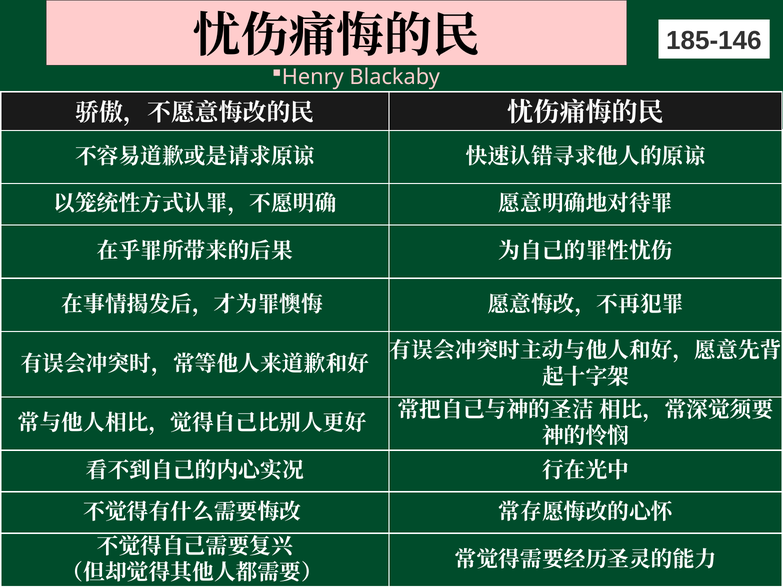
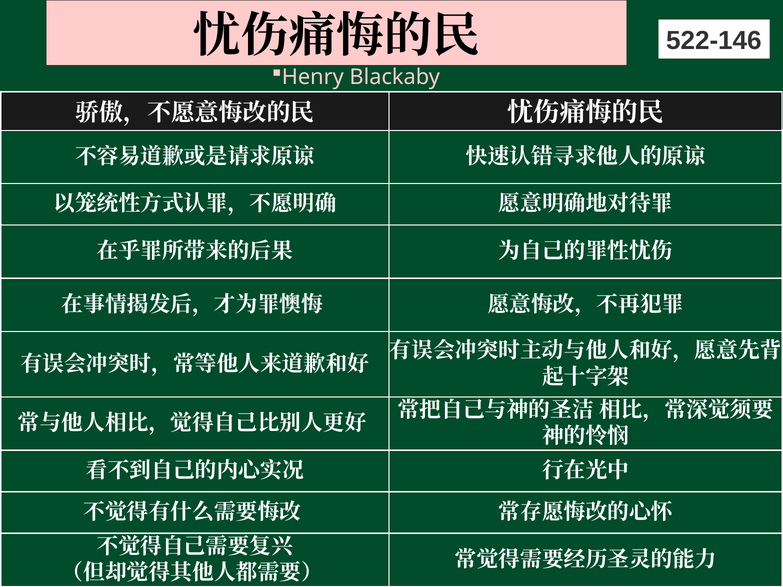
185-146: 185-146 -> 522-146 (714, 41)
